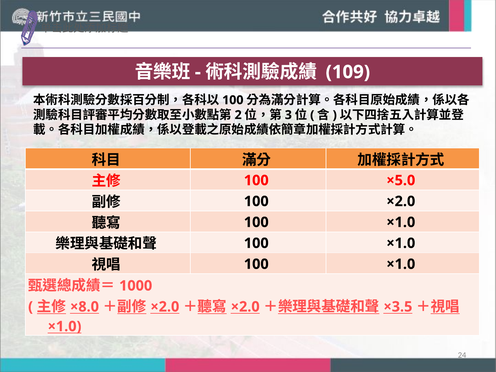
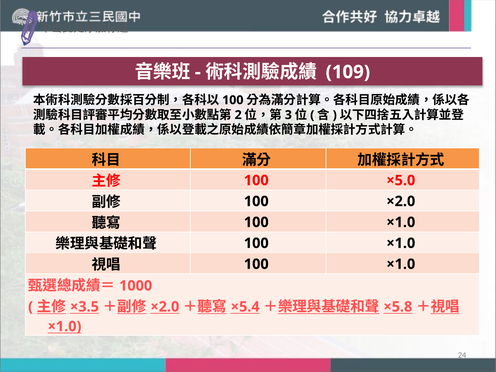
×8.0: ×8.0 -> ×3.5 (84, 307)
×2.0: ×2.0 -> ×5.4 (245, 307)
×3.5: ×3.5 -> ×5.8 (398, 307)
